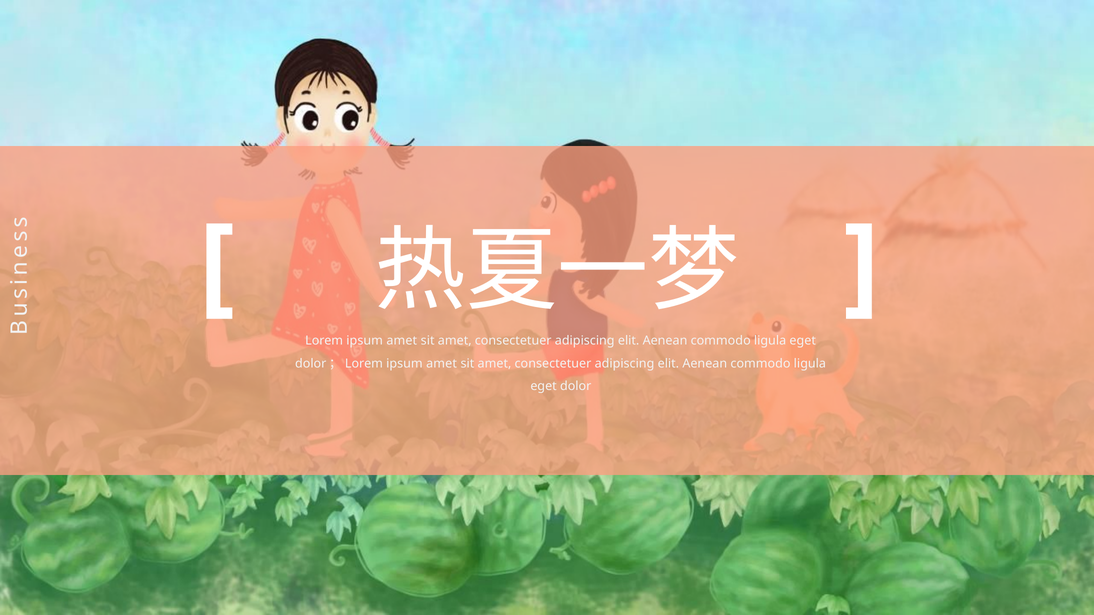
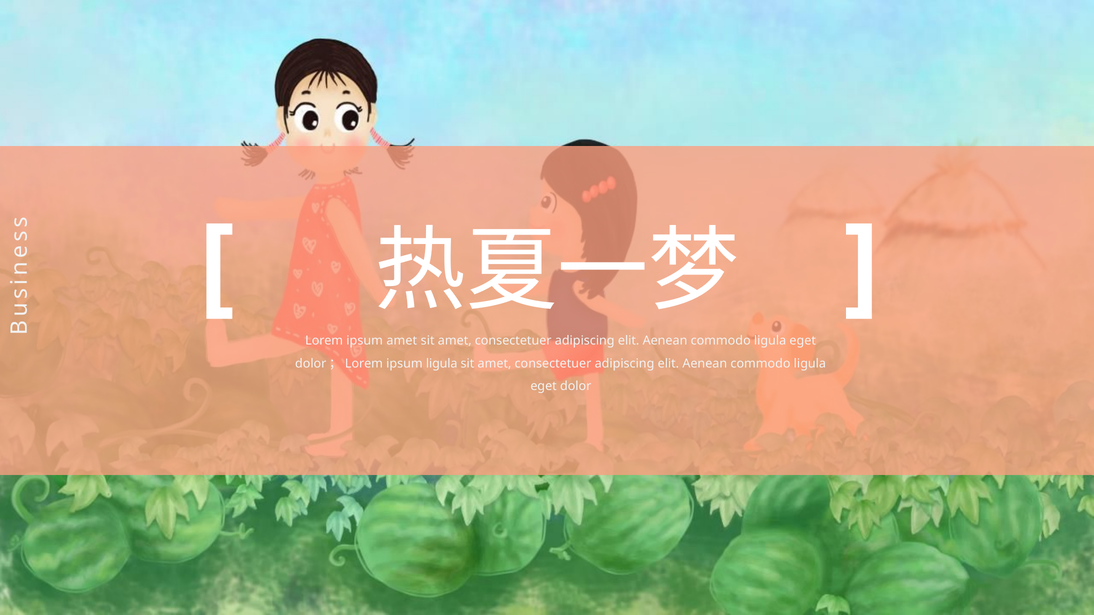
dolor；Lorem ipsum amet: amet -> ligula (442, 364)
